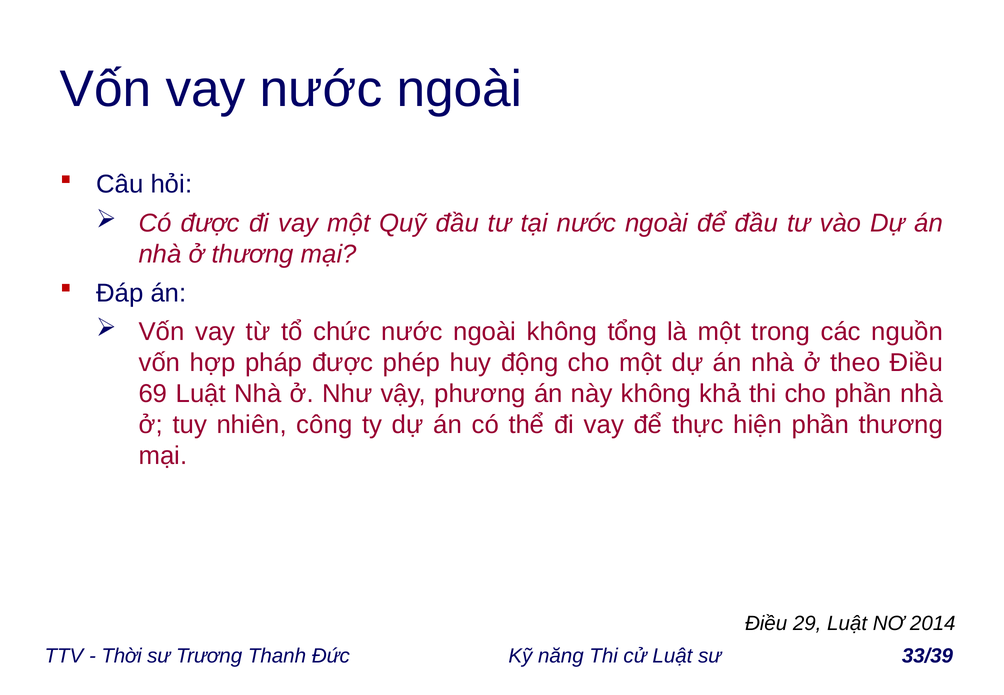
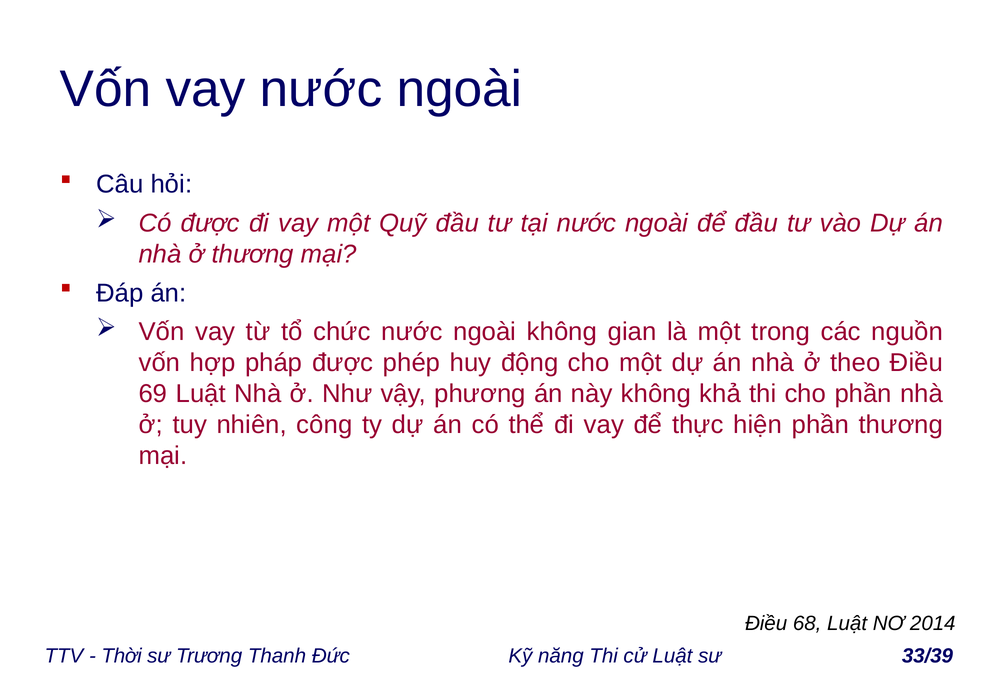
tổng: tổng -> gian (632, 332)
29: 29 -> 68 (807, 623)
